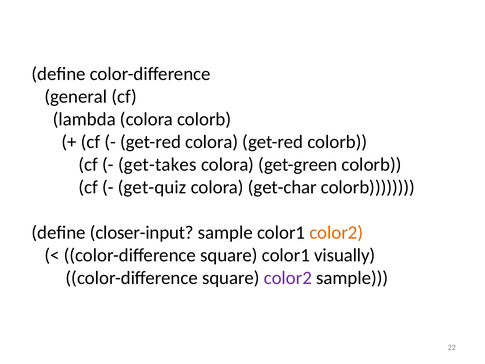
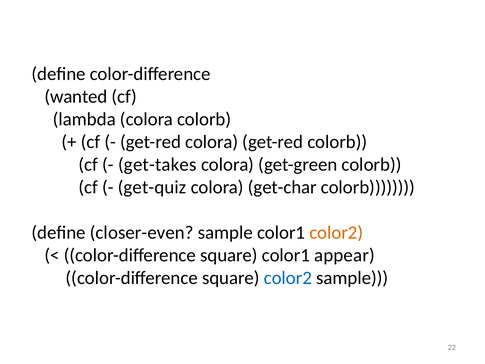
general: general -> wanted (76, 97)
closer-input: closer-input -> closer-even (142, 232)
visually: visually -> appear (345, 255)
color2 colour: purple -> blue (288, 278)
